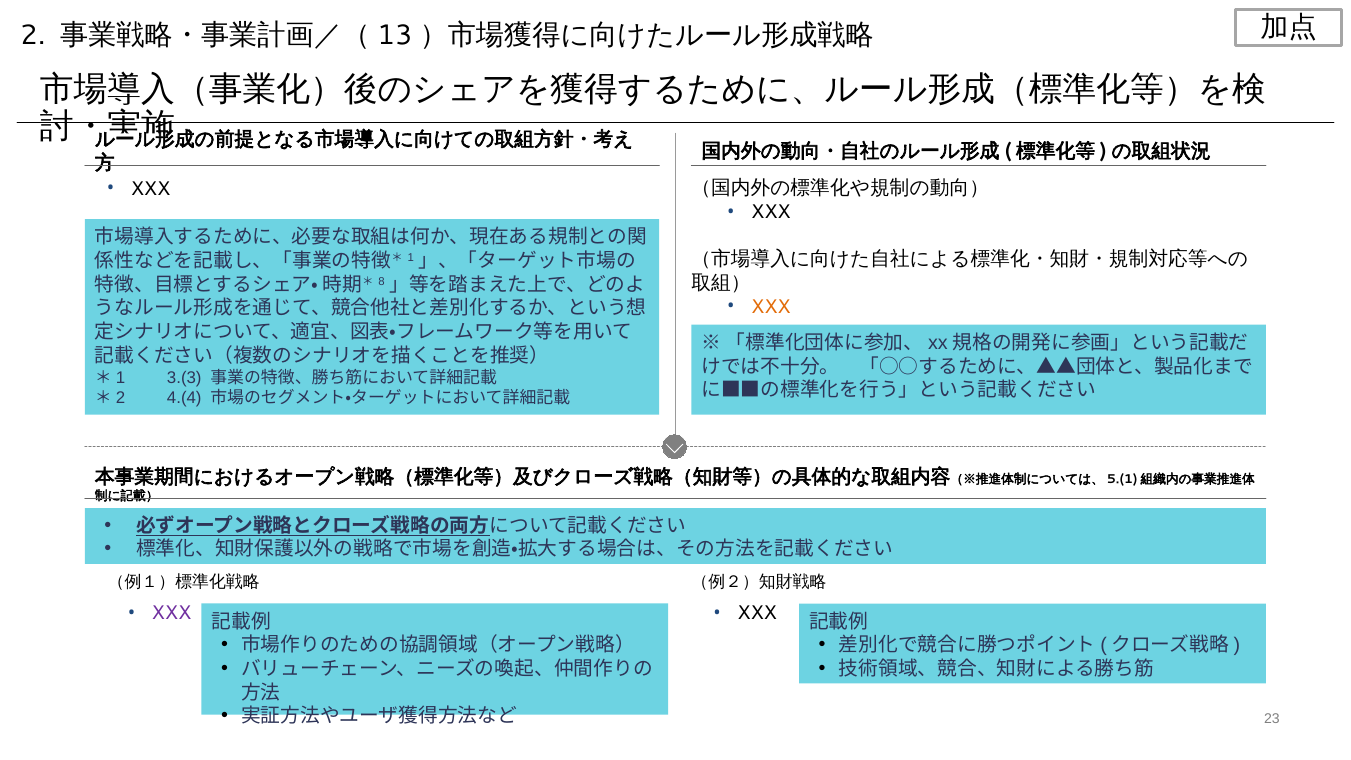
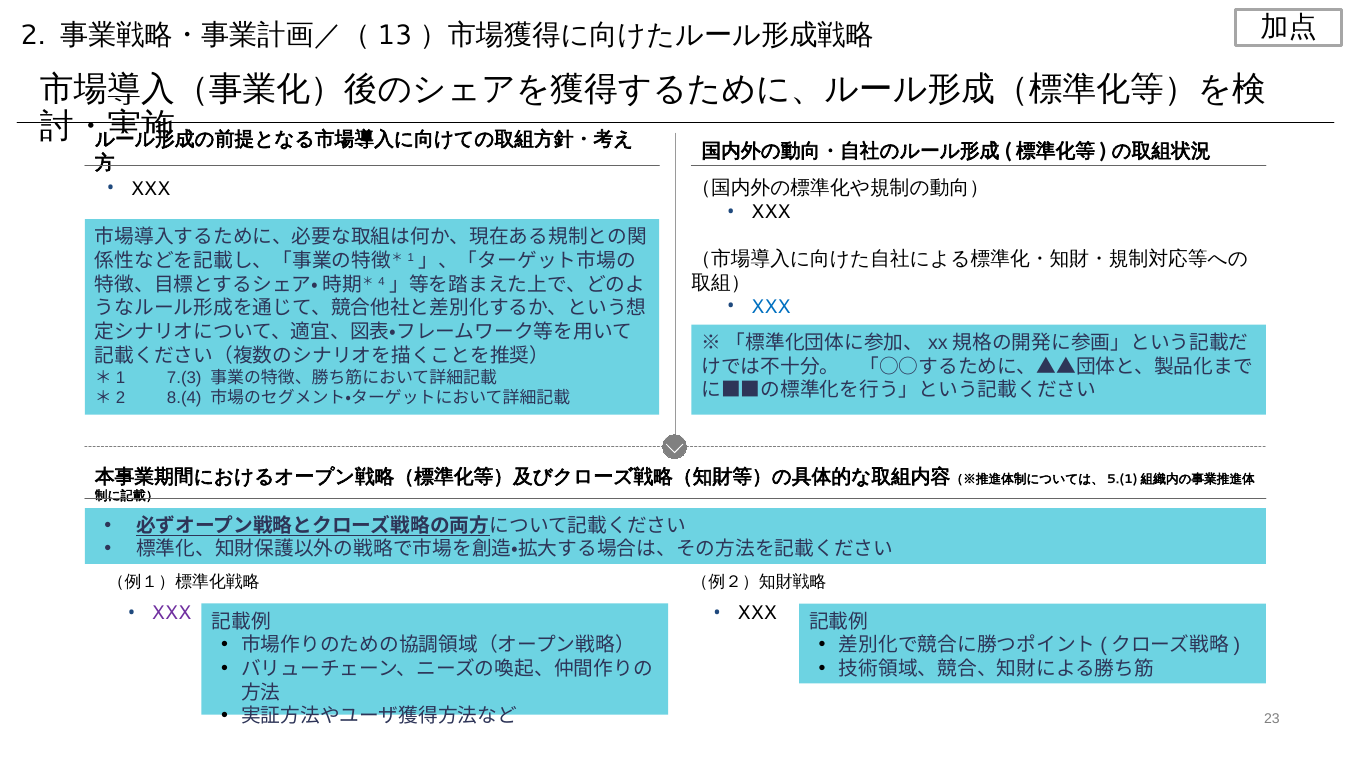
8: 8 -> 4 (382, 282)
XXX colour: orange -> blue (771, 306)
3.(3: 3.(3 -> 7.(3 (184, 377)
4.(4: 4.(4 -> 8.(4 (184, 398)
